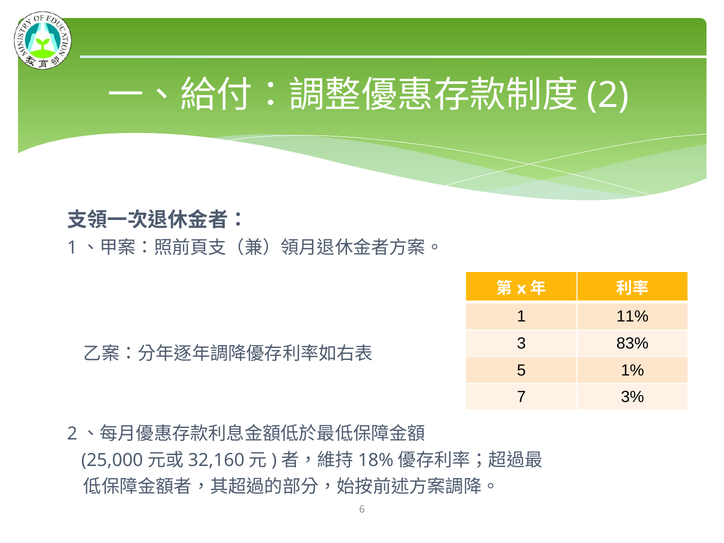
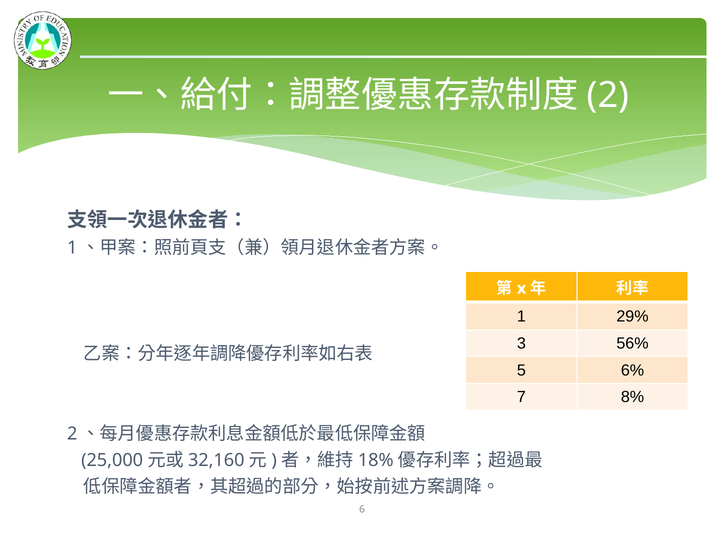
11%: 11% -> 29% (633, 316)
83%: 83% -> 56% (633, 344)
1%: 1% -> 6% (633, 370)
3%: 3% -> 8% (633, 397)
